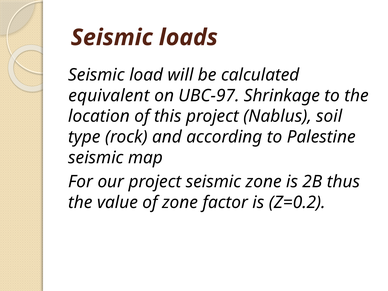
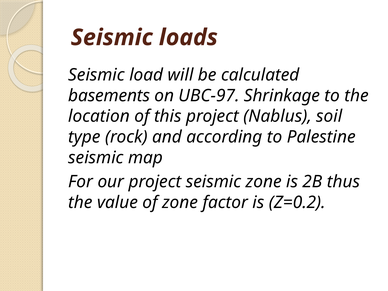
equivalent: equivalent -> basements (109, 96)
